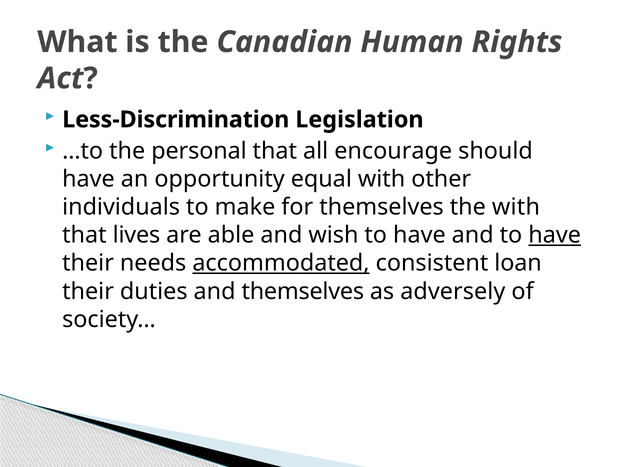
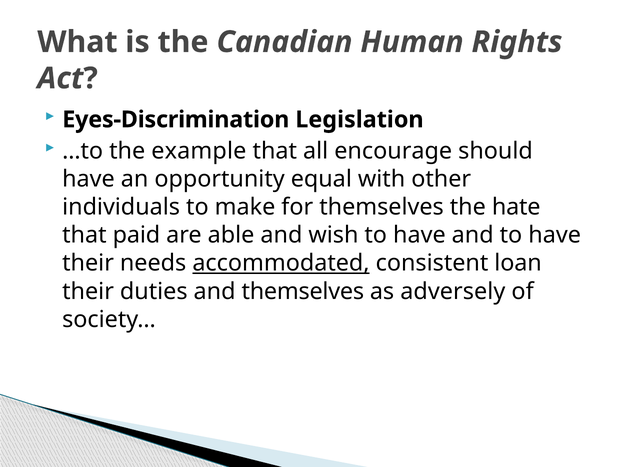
Less-Discrimination: Less-Discrimination -> Eyes-Discrimination (176, 120)
personal: personal -> example (199, 151)
the with: with -> hate (516, 207)
lives: lives -> paid (136, 235)
have underline: present -> none (555, 235)
